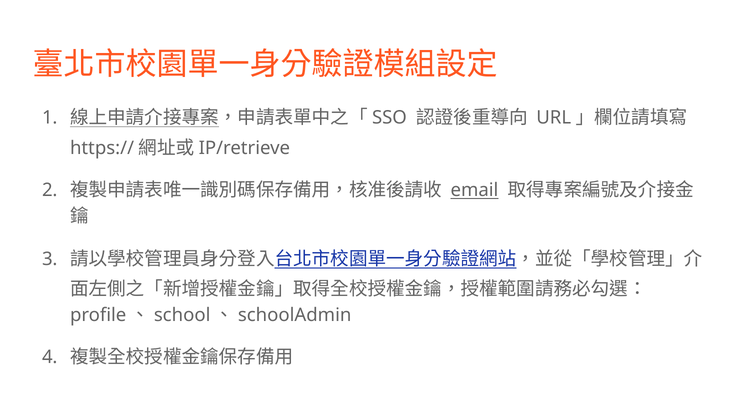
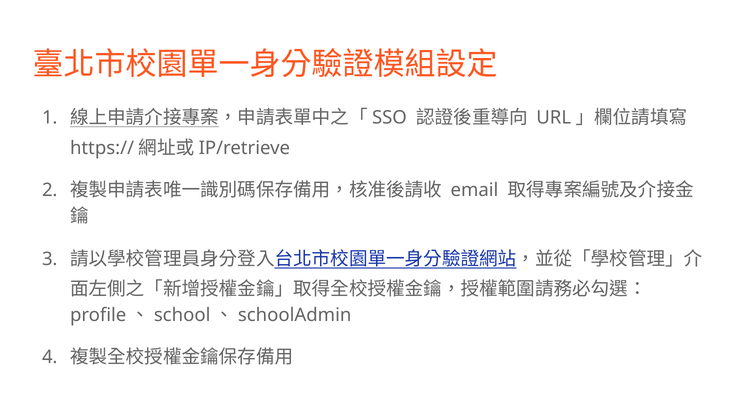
email underline: present -> none (474, 190)
